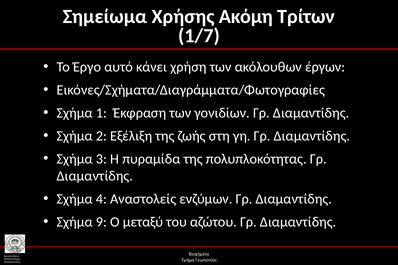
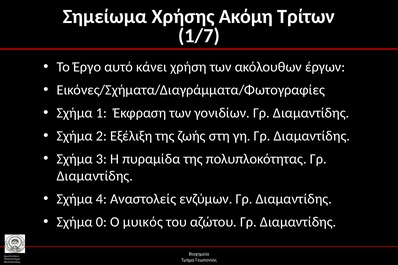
9: 9 -> 0 (101, 222)
μεταξύ: μεταξύ -> μυικός (143, 222)
